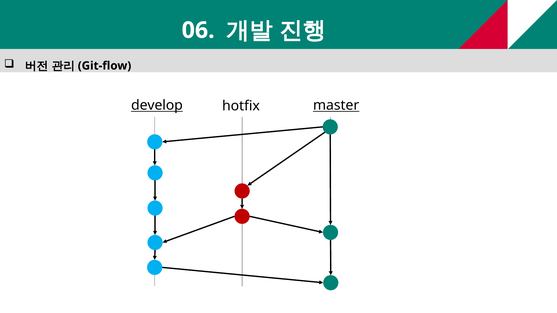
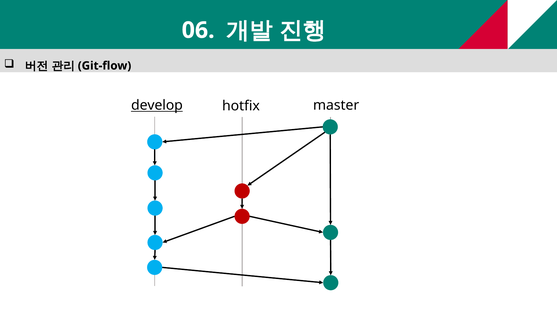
master underline: present -> none (336, 105)
